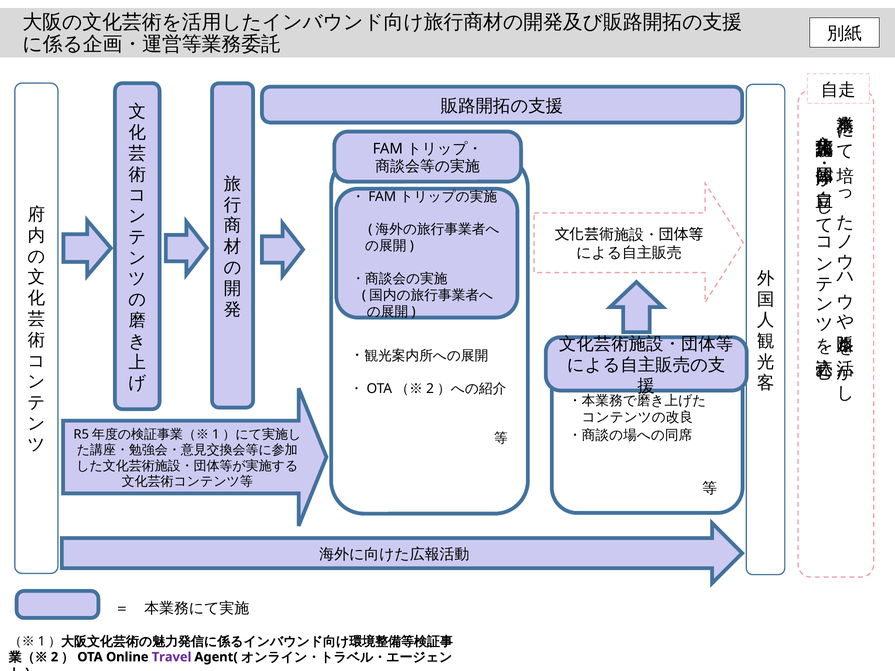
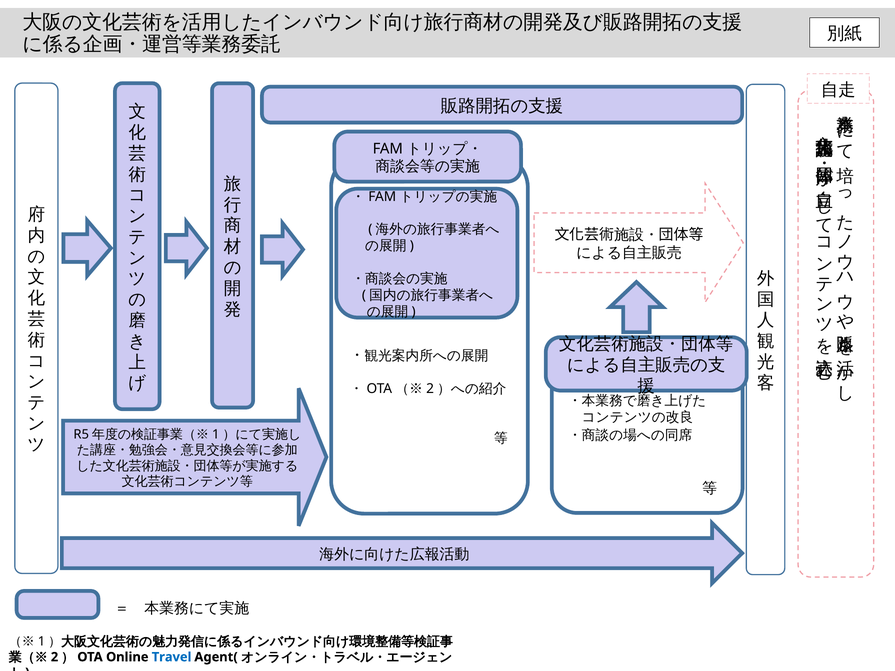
Travel colour: purple -> blue (172, 657)
